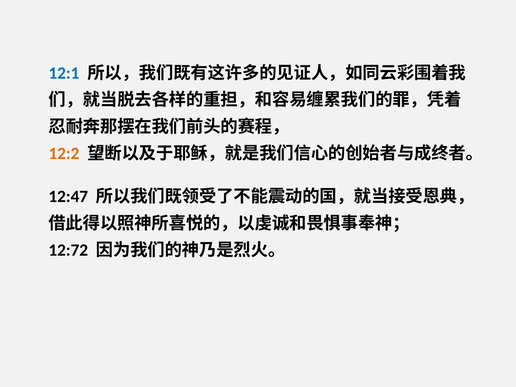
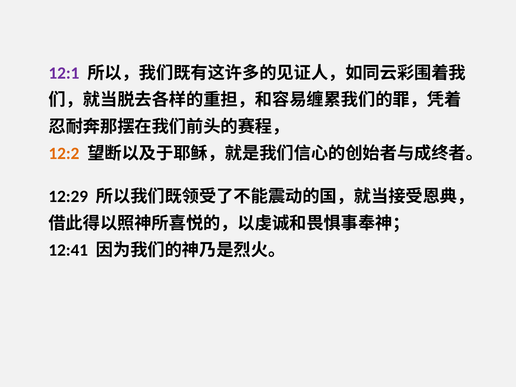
12:1 colour: blue -> purple (64, 73)
12:47: 12:47 -> 12:29 (68, 197)
12:72: 12:72 -> 12:41 (68, 250)
